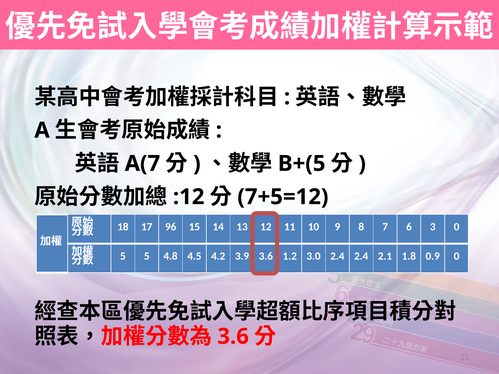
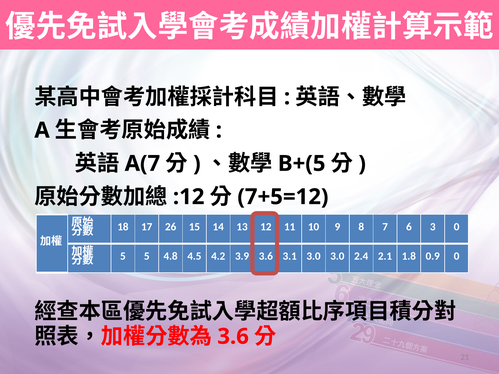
96: 96 -> 26 (171, 227)
1.2: 1.2 -> 3.1 (290, 256)
3.0 2.4: 2.4 -> 3.0 (337, 256)
